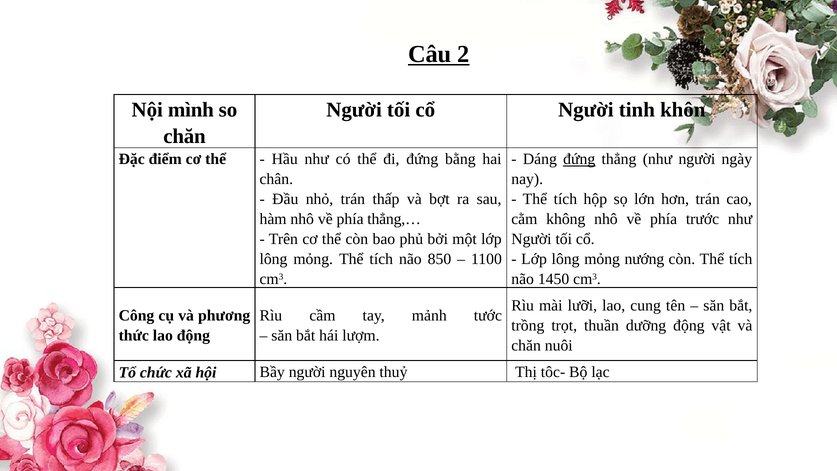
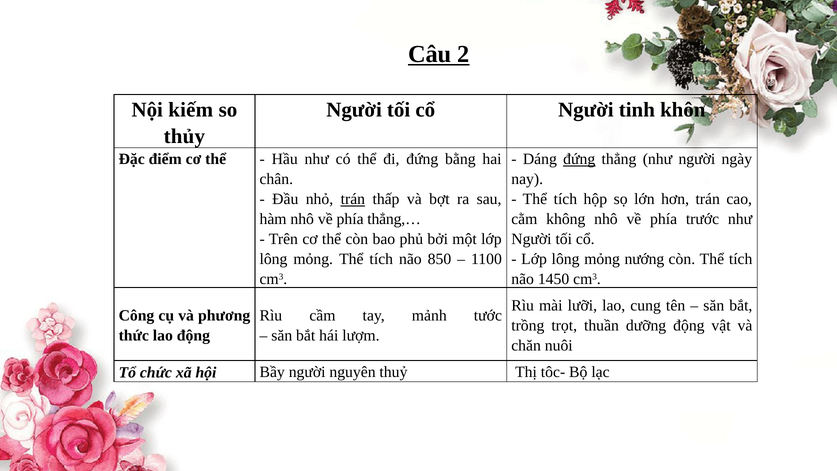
mình: mình -> kiếm (191, 110)
chăn: chăn -> thủy (184, 136)
trán underline: none -> present (353, 199)
